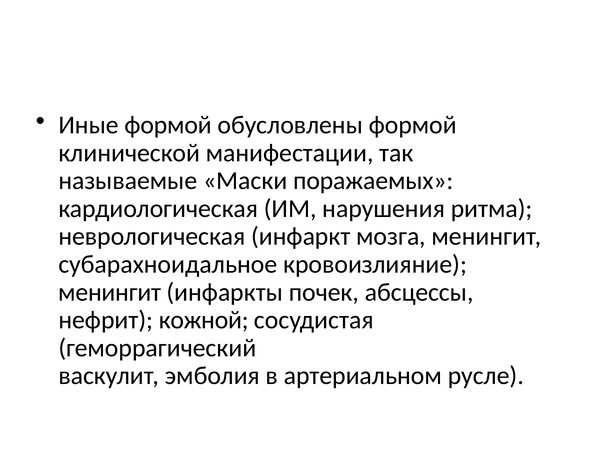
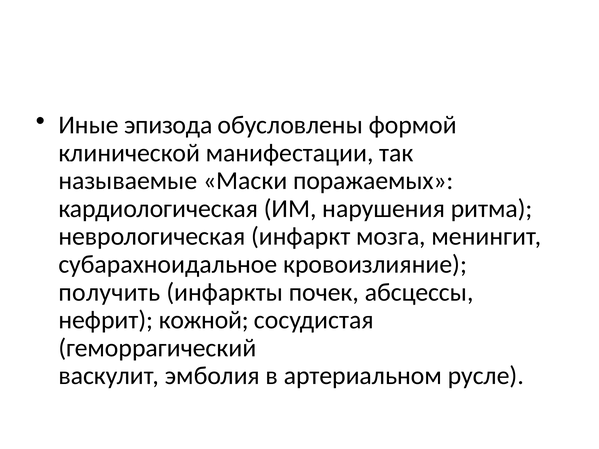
Иные формой: формой -> эпизода (168, 125)
менингит: менингит -> получить (109, 292)
